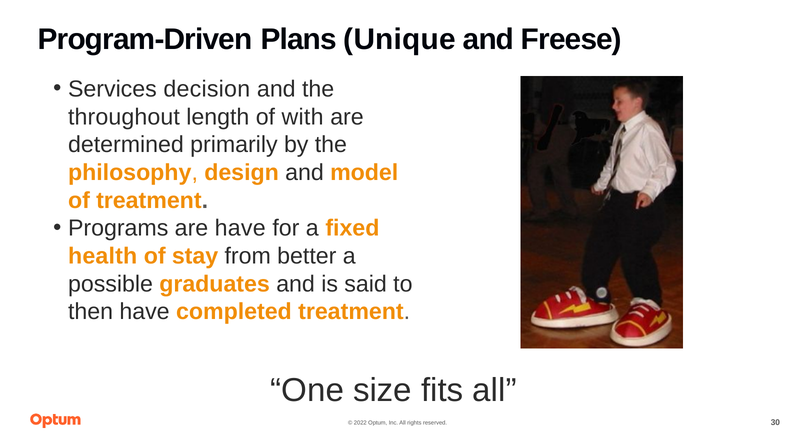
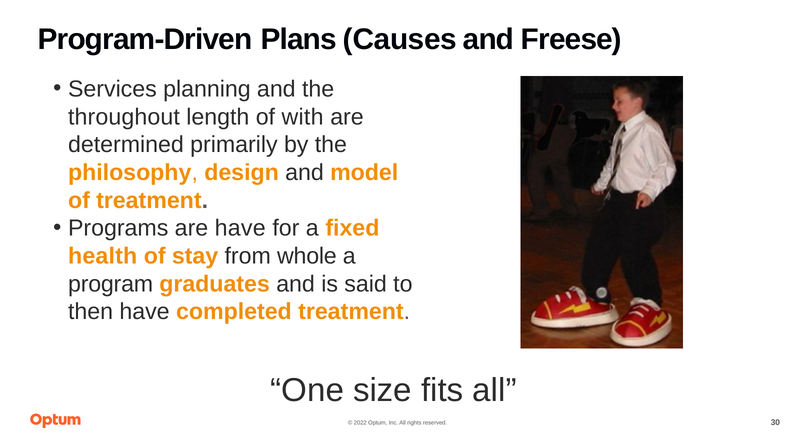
Unique: Unique -> Causes (400, 40)
decision: decision -> planning (207, 89)
better: better -> whole (307, 256)
possible: possible -> program (111, 284)
